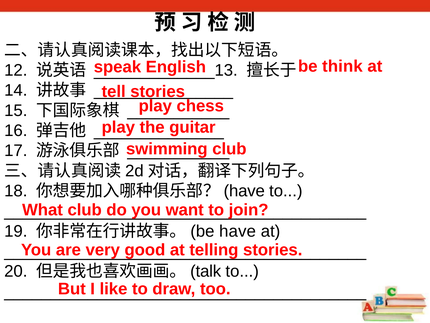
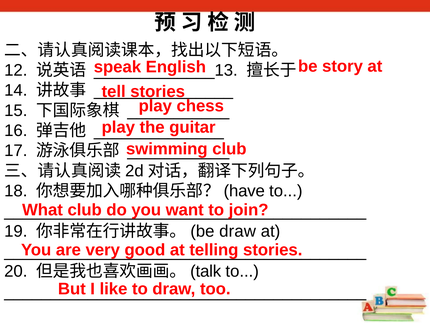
think: think -> story (343, 66)
be have: have -> draw (238, 231)
